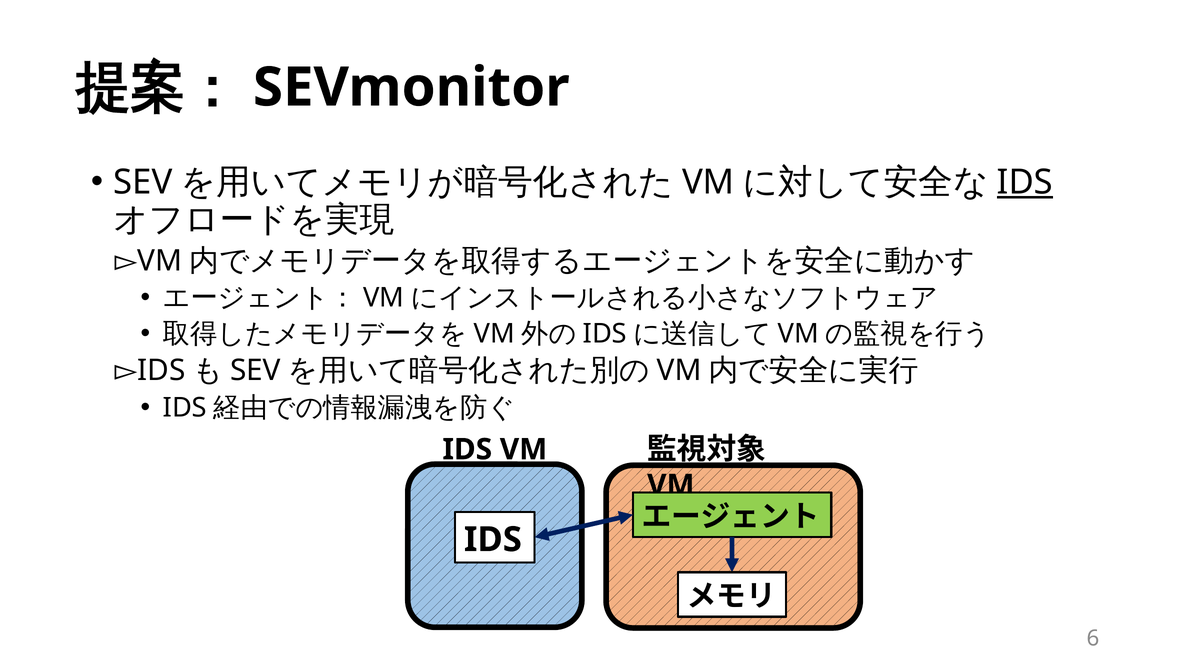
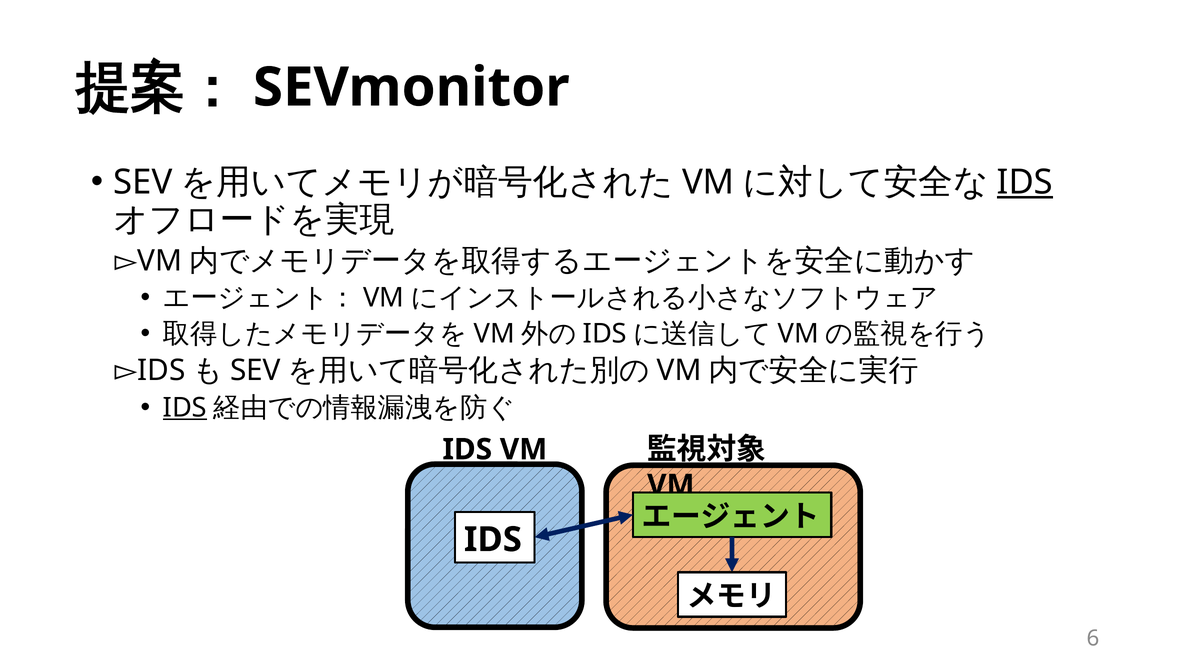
IDS underline: none -> present (185, 407)
